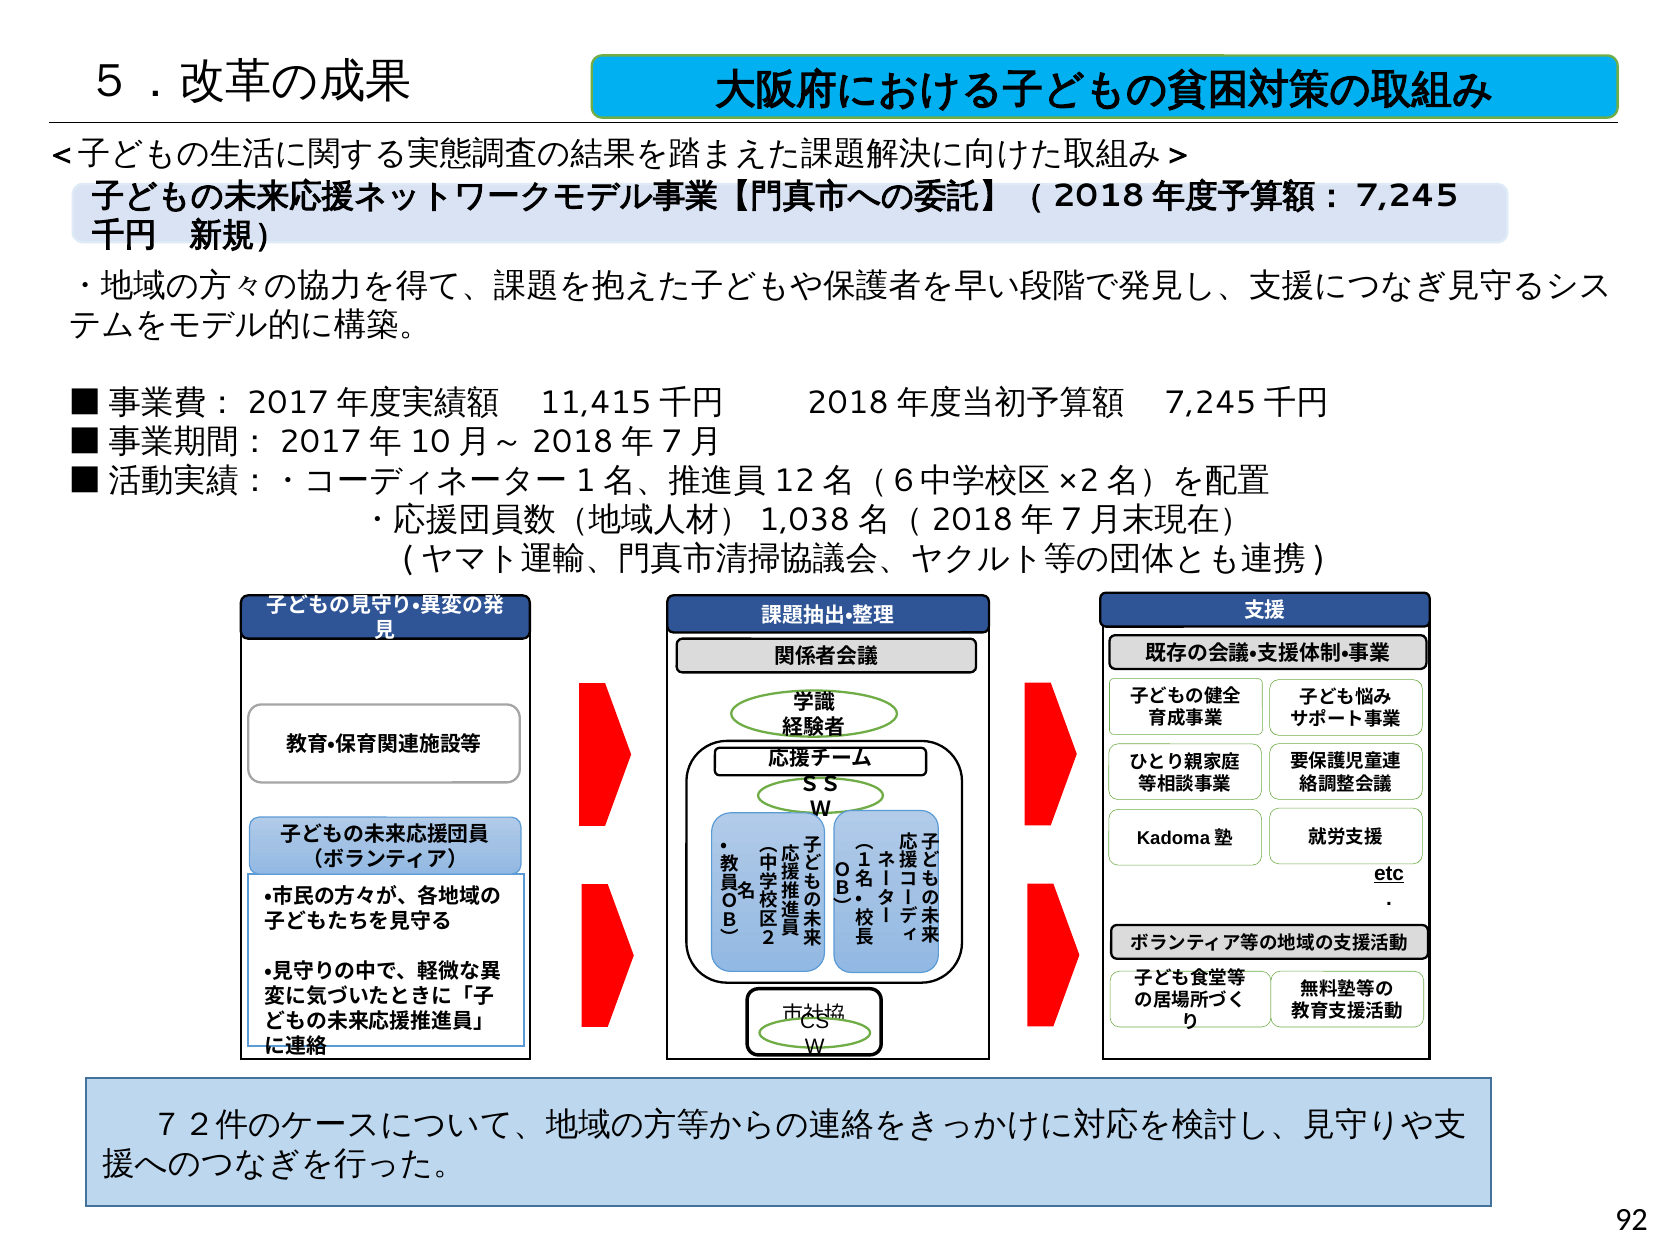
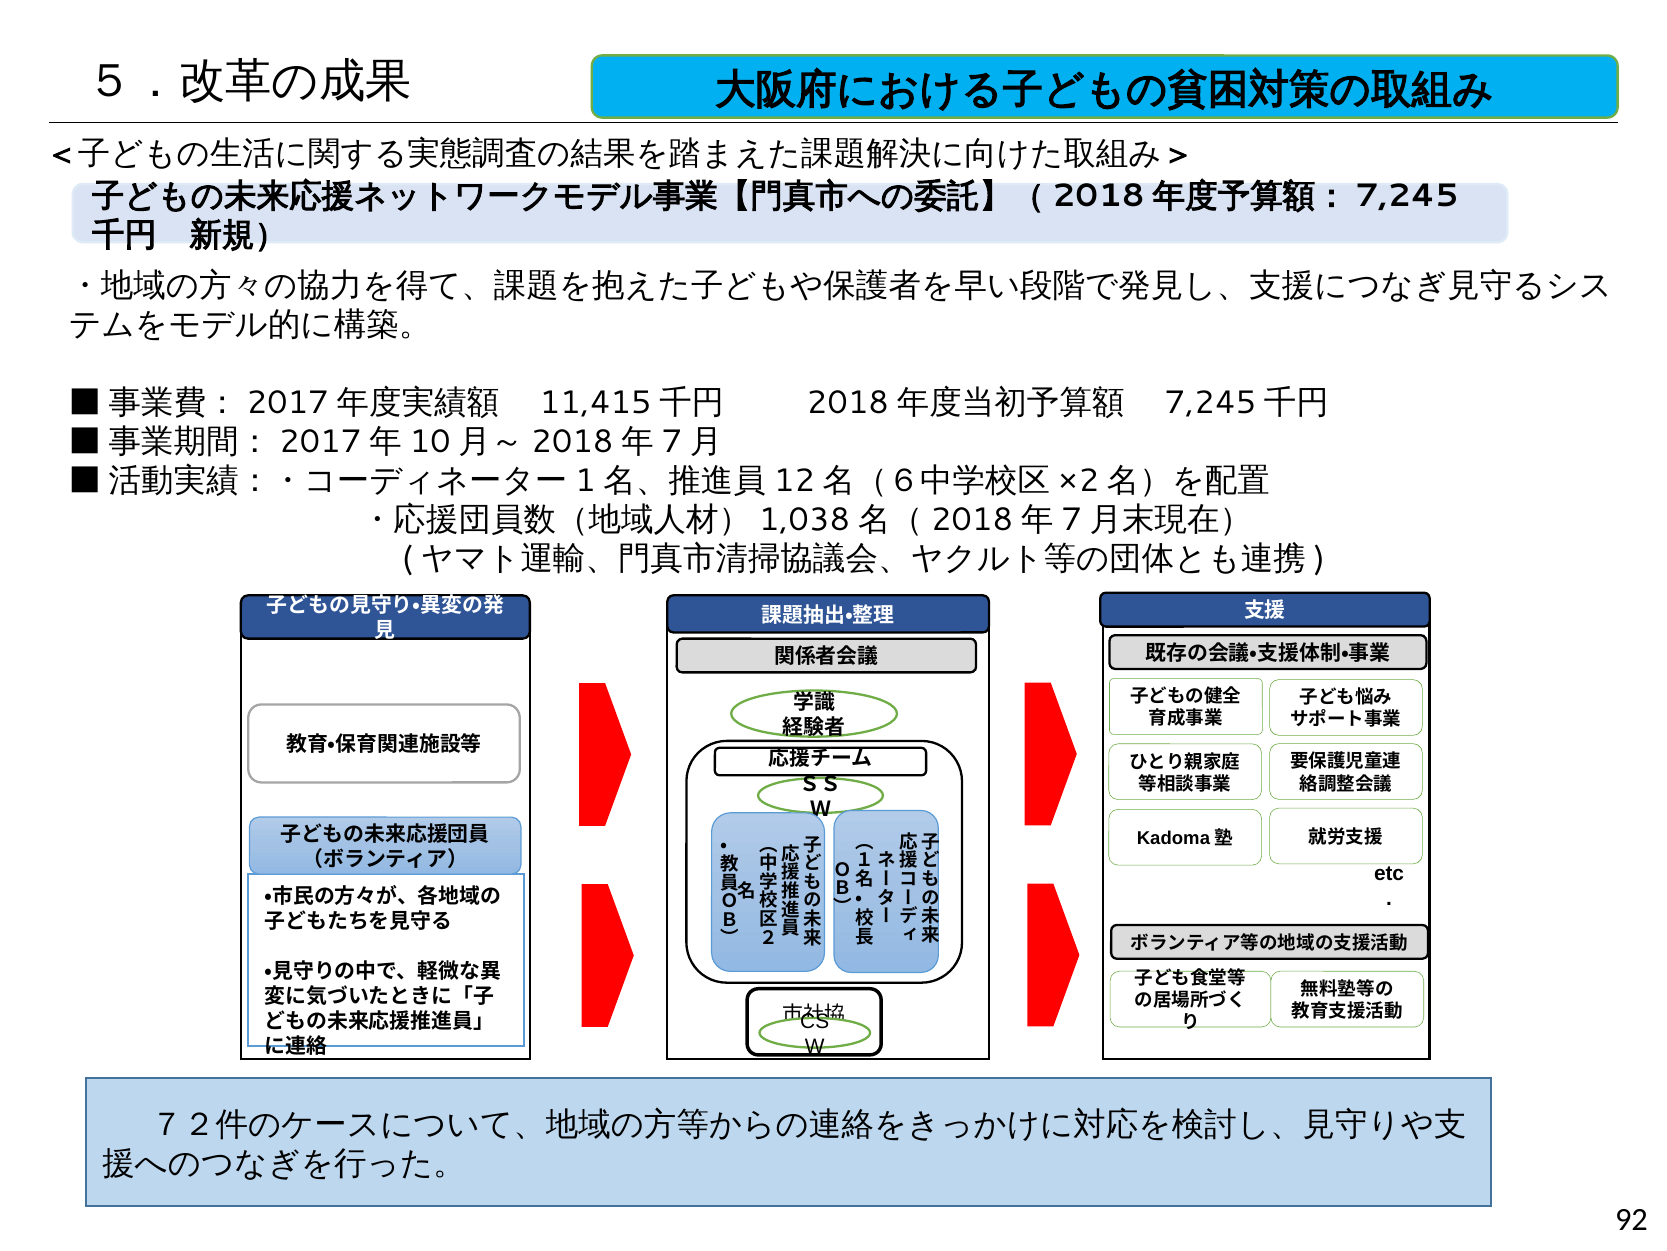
etc underline: present -> none (1389, 873)
